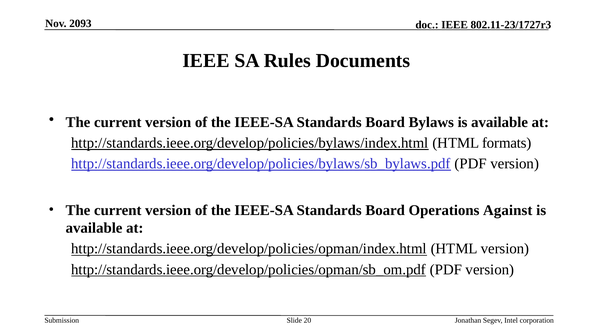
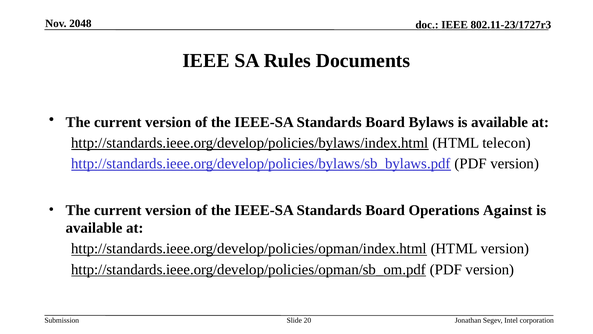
2093: 2093 -> 2048 (80, 24)
formats: formats -> telecon (507, 143)
